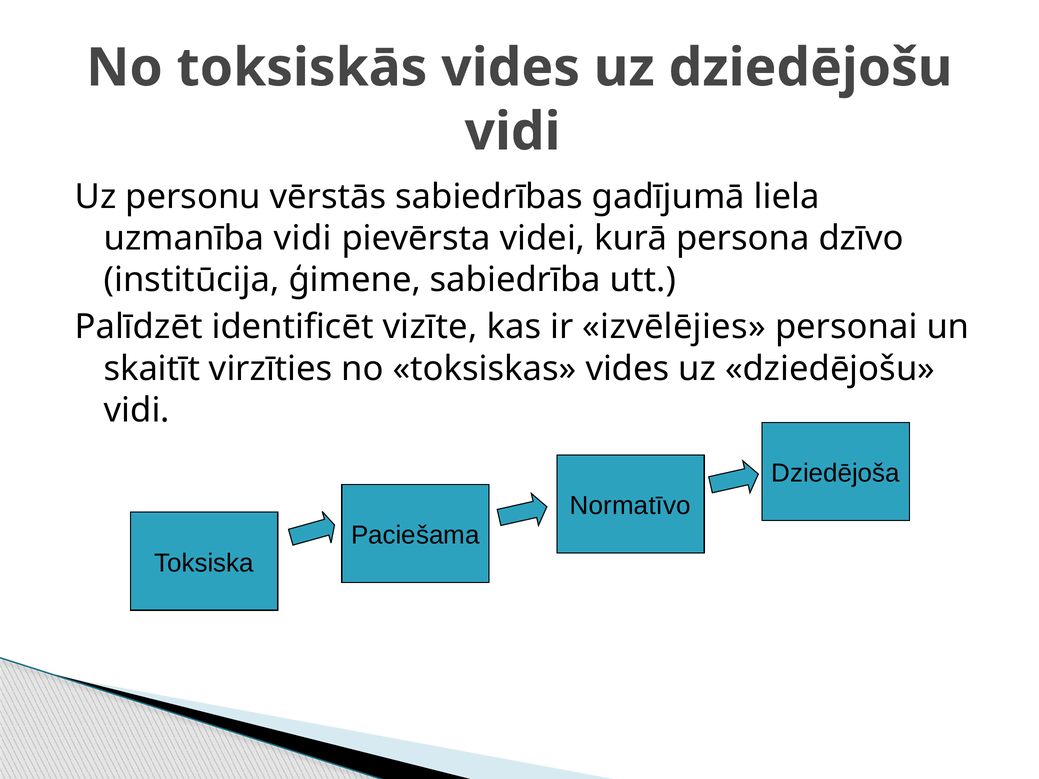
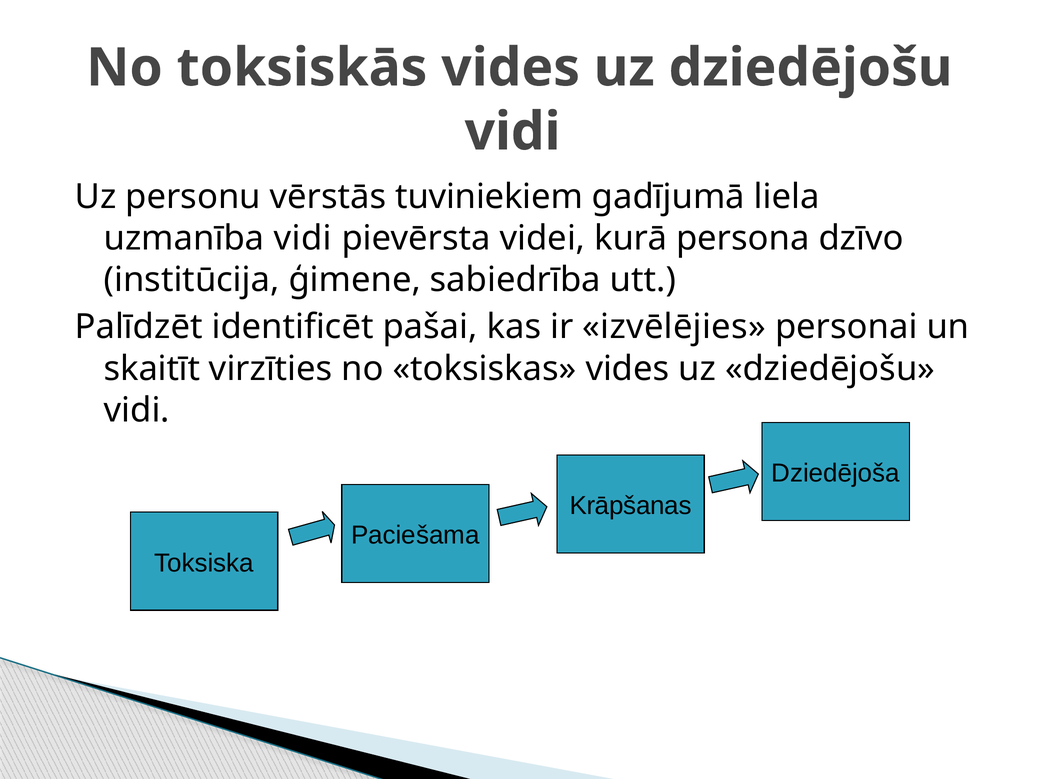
sabiedrības: sabiedrības -> tuviniekiem (489, 197)
vizīte: vizīte -> pašai (430, 327)
Normatīvo: Normatīvo -> Krāpšanas (631, 506)
